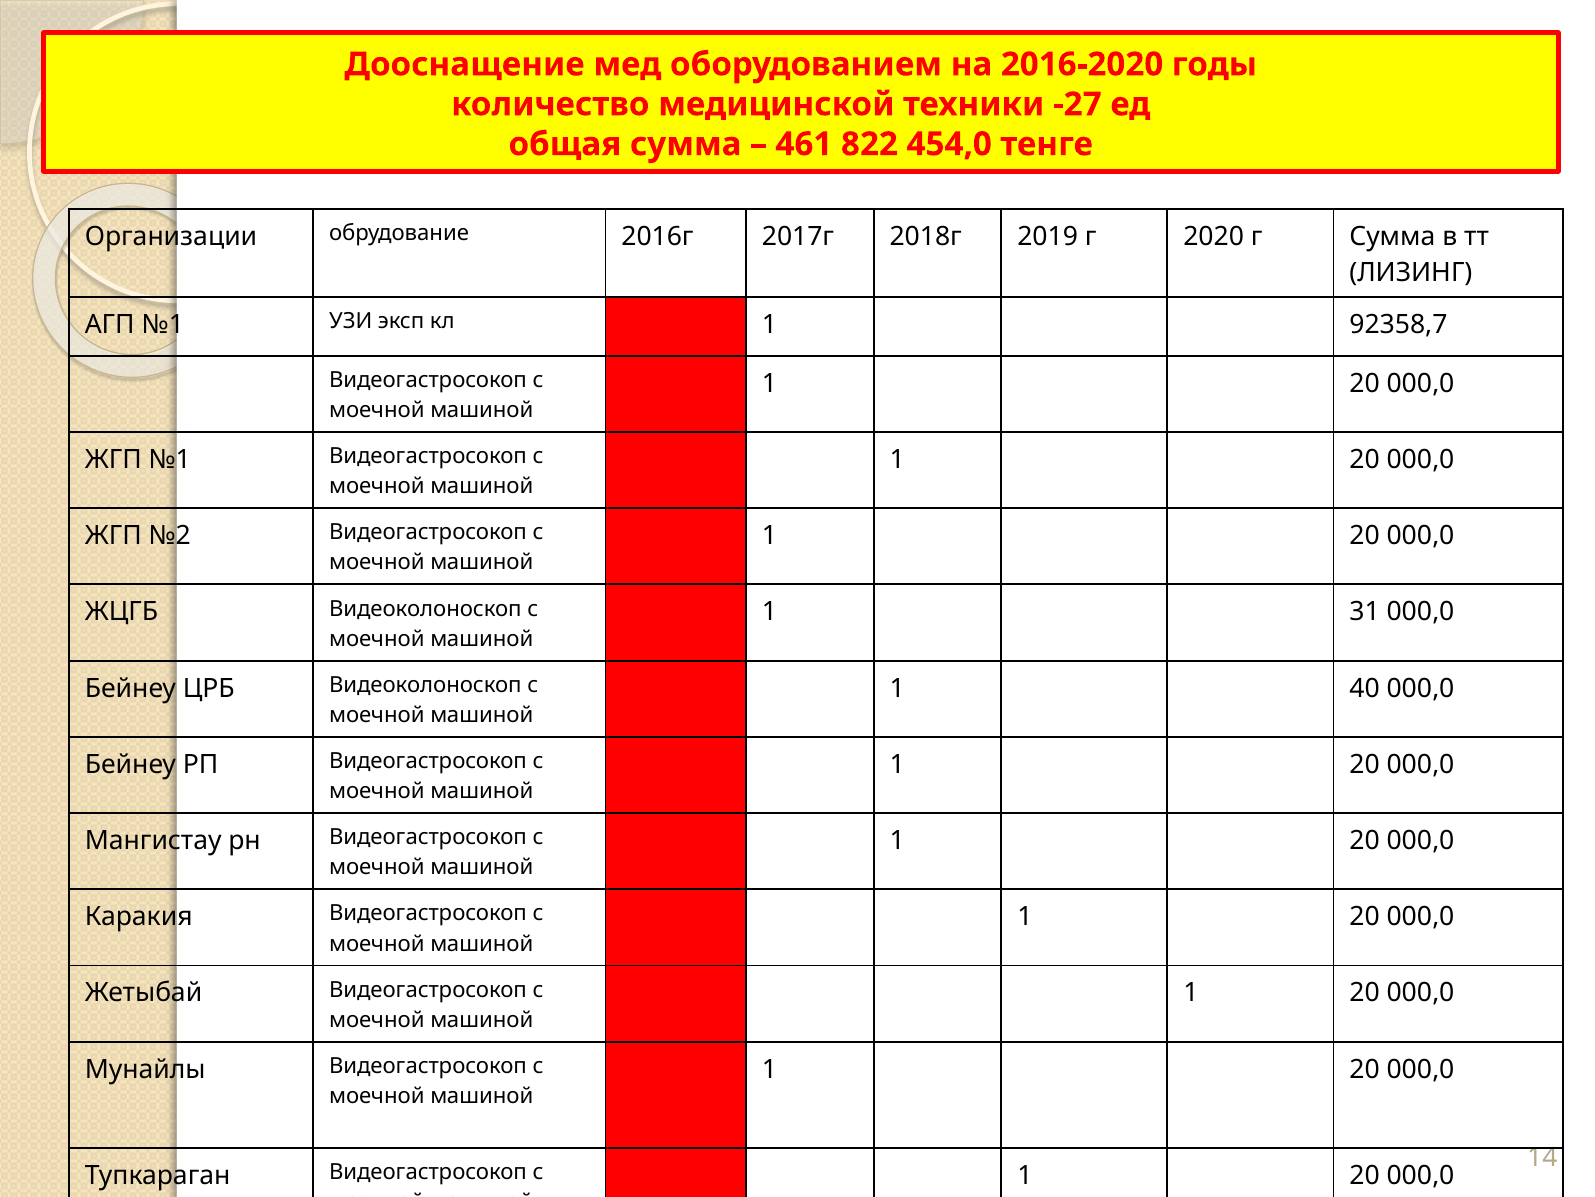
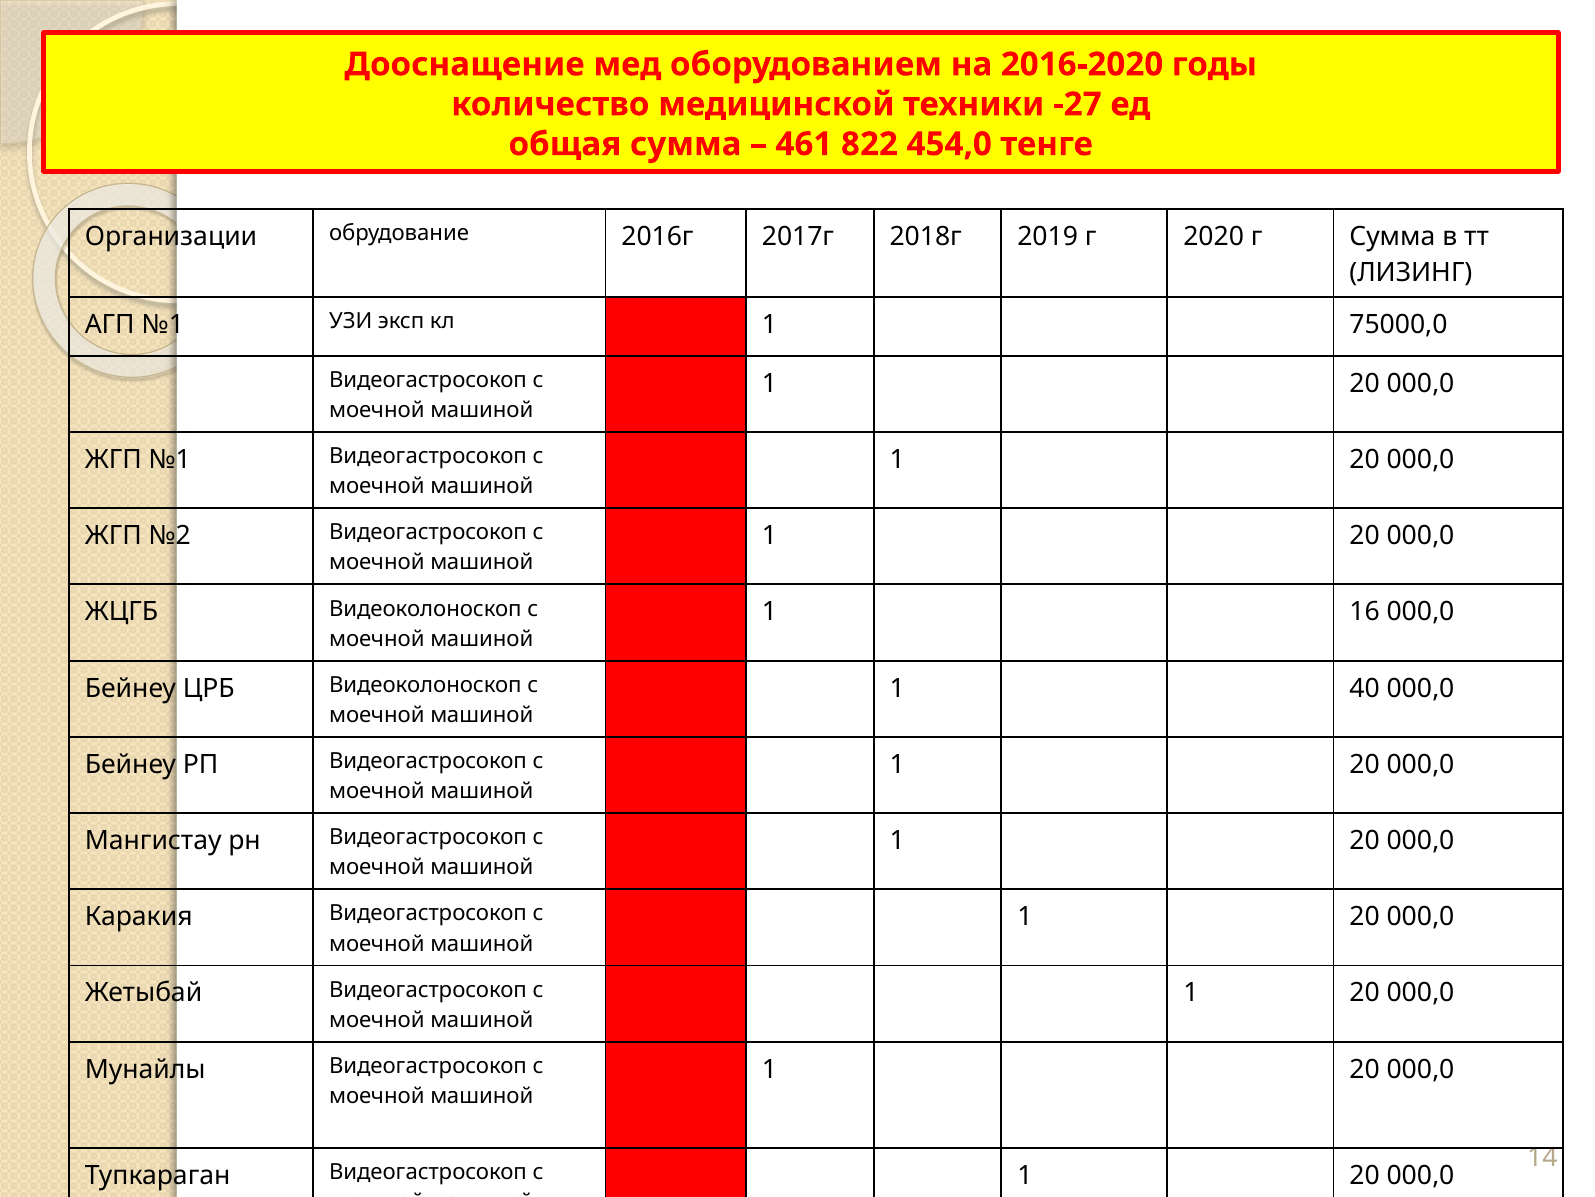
92358,7: 92358,7 -> 75000,0 (1398, 325)
31: 31 -> 16 (1365, 612)
